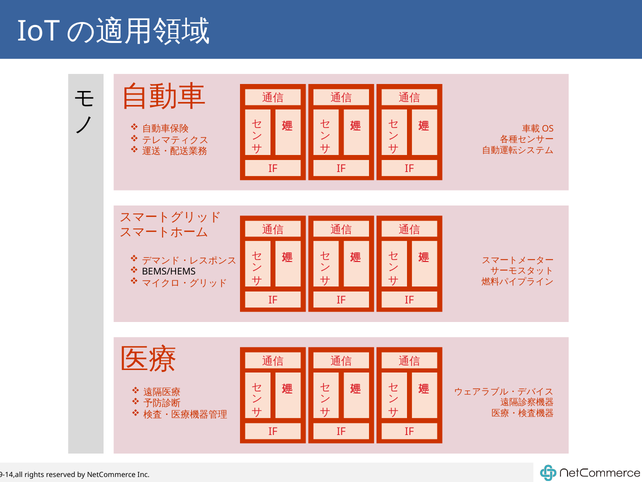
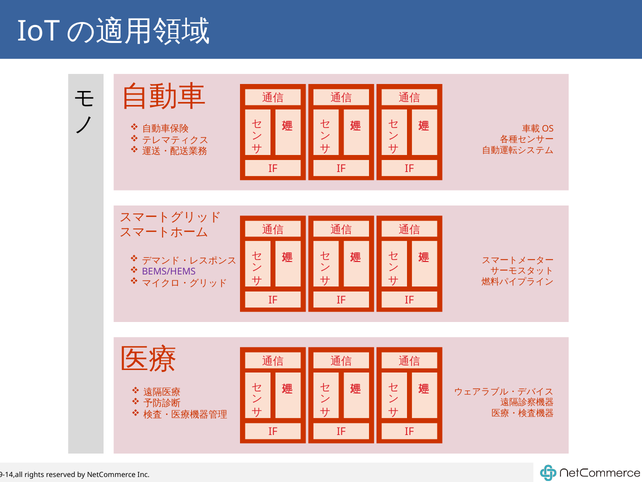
BEMS/HEMS colour: black -> purple (169, 271)
